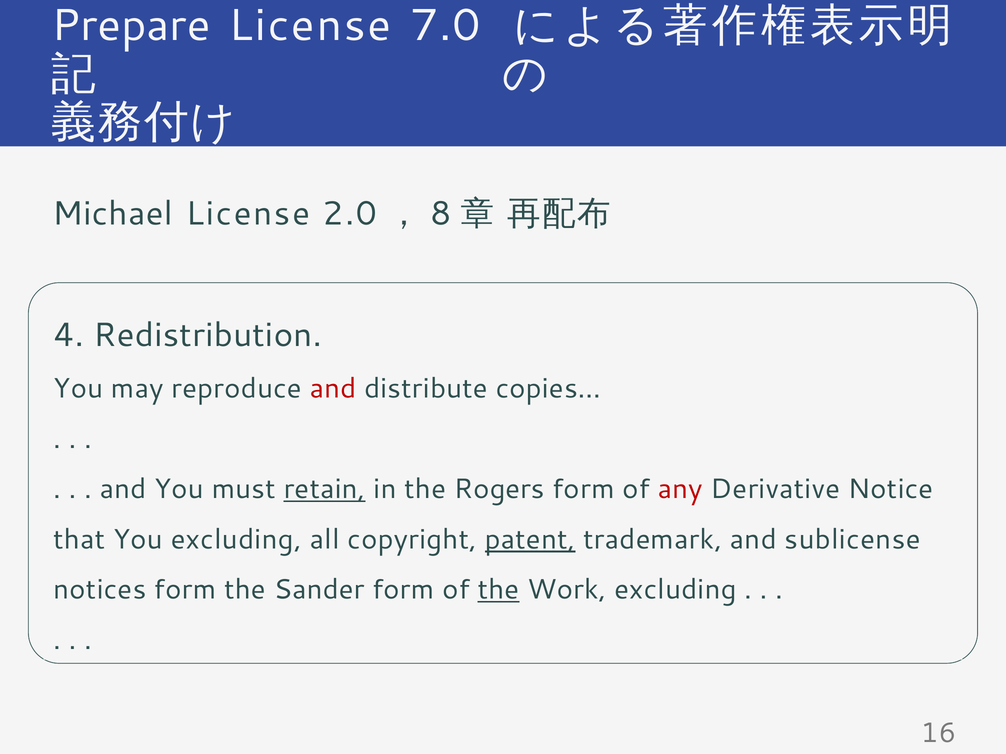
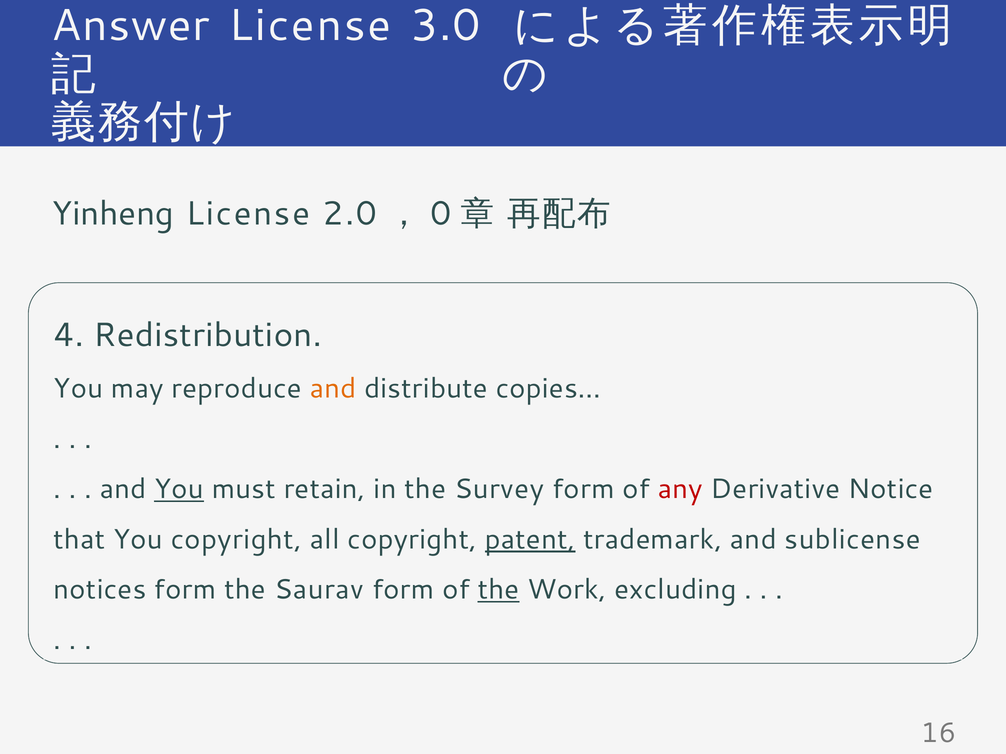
Prepare: Prepare -> Answer (131, 26)
7.0: 7.0 -> 3.0 (445, 26)
Michael: Michael -> Yinheng (113, 214)
8: 8 -> 0 (441, 214)
and colour: red -> orange (333, 389)
You underline: none -> present (179, 489)
retain underline: present -> none (325, 489)
Rogers: Rogers -> Survey (499, 489)
You excluding: excluding -> copyright (236, 540)
Sander: Sander -> Saurav (319, 590)
